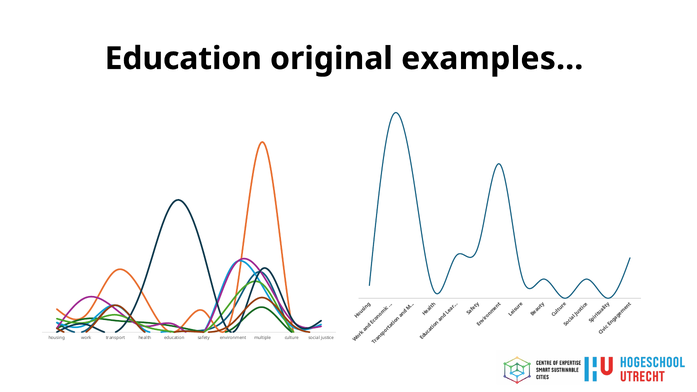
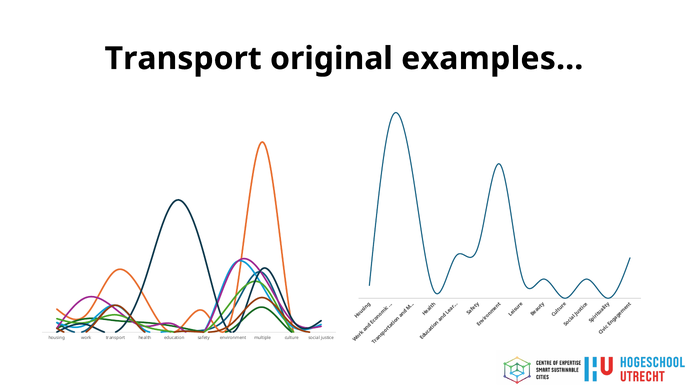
Education: Education -> Transport (183, 59)
